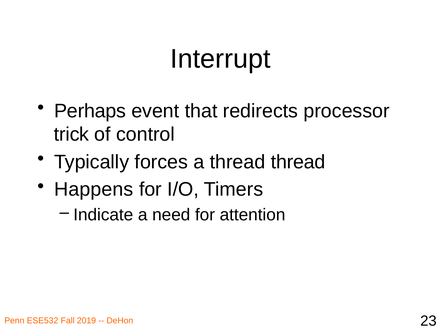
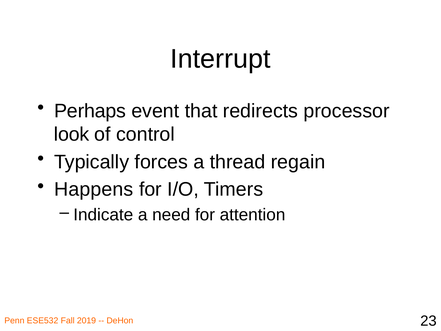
trick: trick -> look (72, 134)
thread thread: thread -> regain (298, 162)
